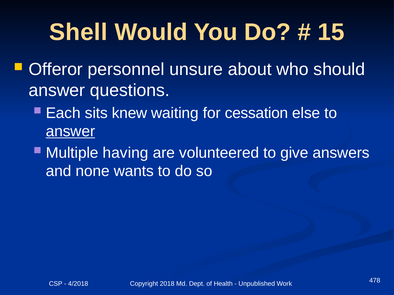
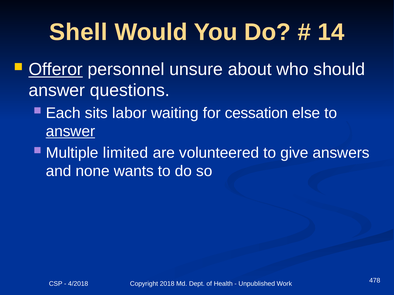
15: 15 -> 14 (331, 32)
Offeror underline: none -> present (56, 70)
knew: knew -> labor (129, 113)
having: having -> limited (126, 153)
